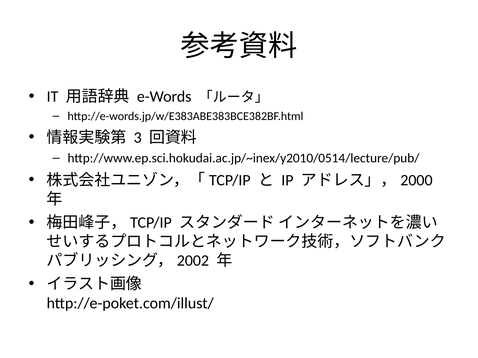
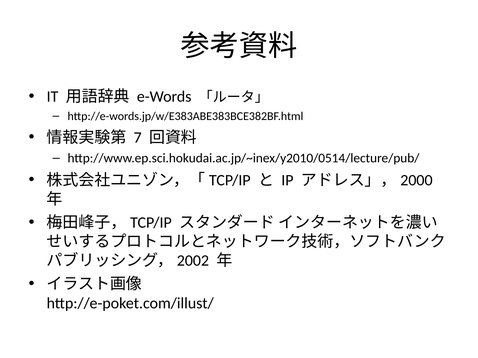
3: 3 -> 7 (138, 138)
